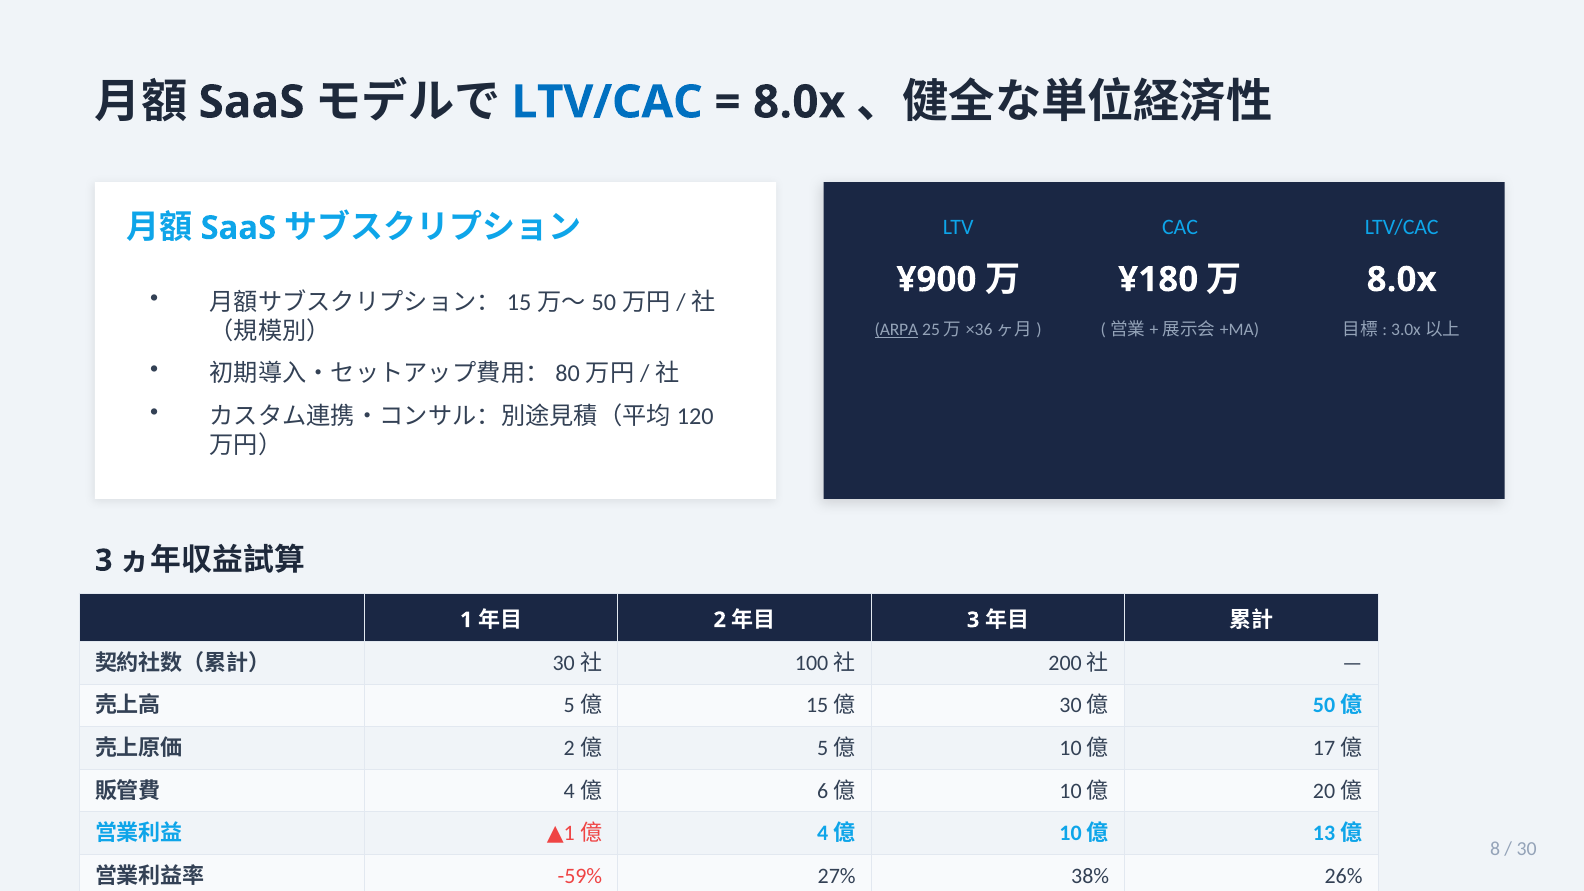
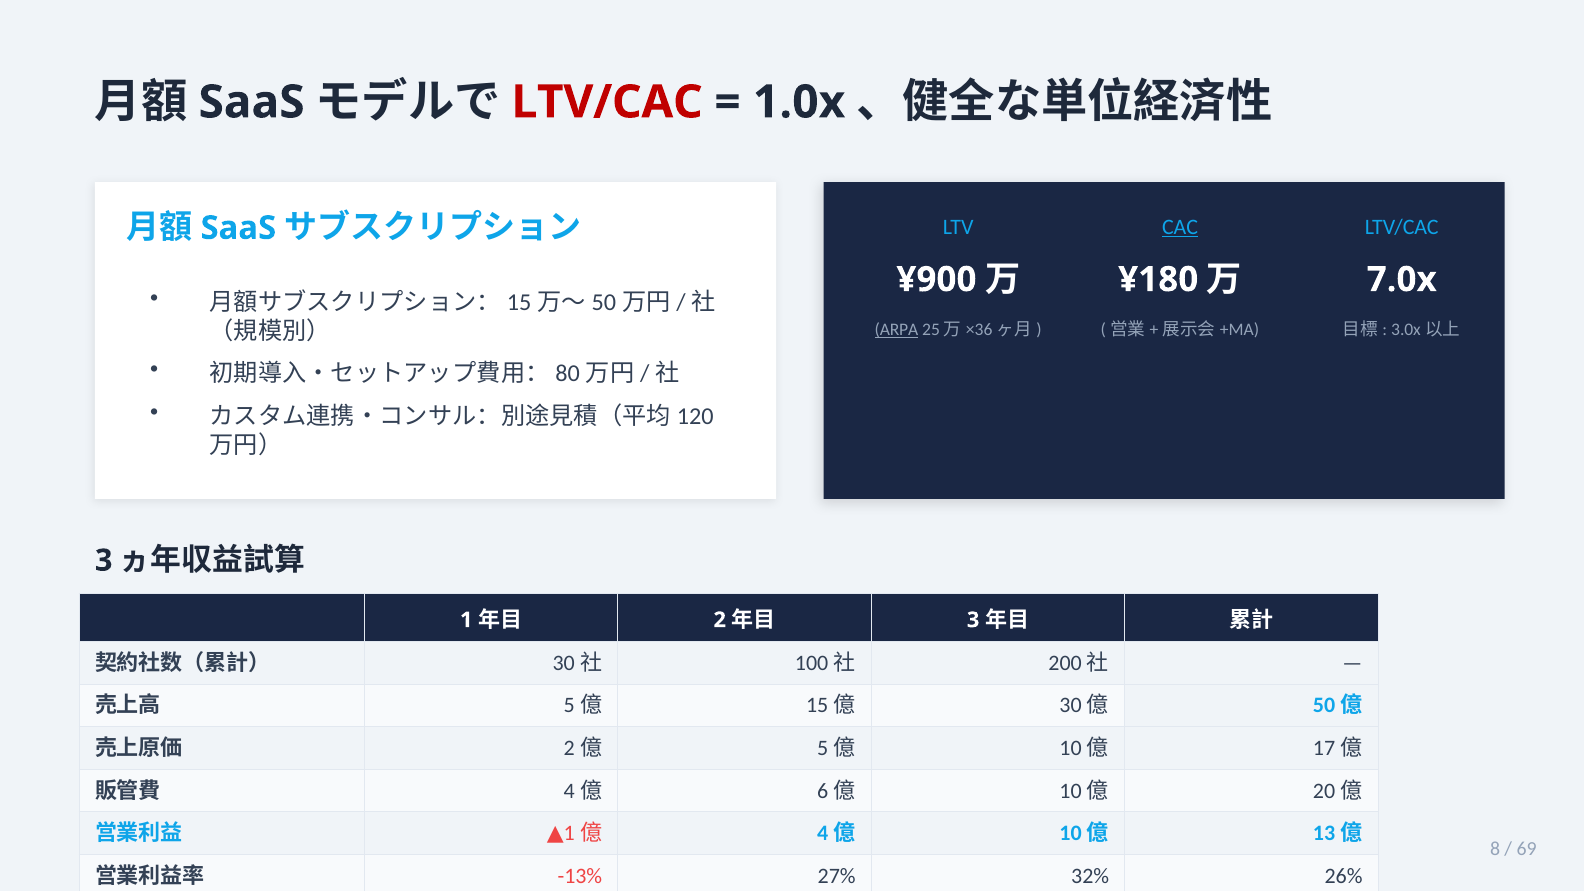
LTV/CAC colour: blue -> red (607, 102)
8.0x: 8.0x -> 1.0x (799, 102)
CAC underline: none -> present (1180, 227)
8.0x: 8.0x -> 7.0x (1402, 280)
30: 30 -> 69 (1527, 849)
-59%: -59% -> -13% (580, 876)
38%: 38% -> 32% (1090, 876)
